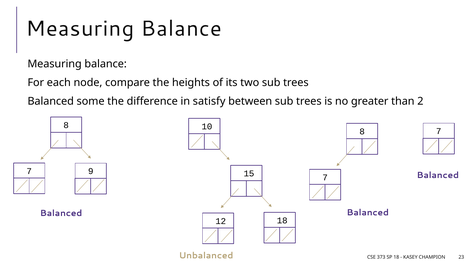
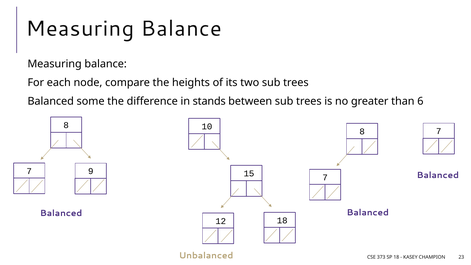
satisfy: satisfy -> stands (209, 101)
2: 2 -> 6 (420, 101)
